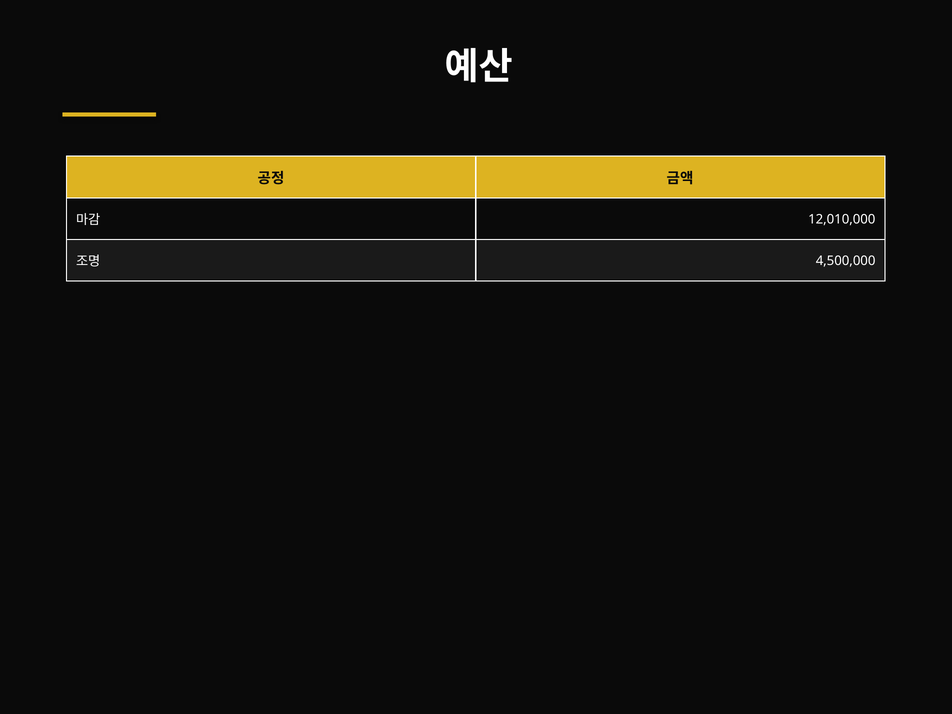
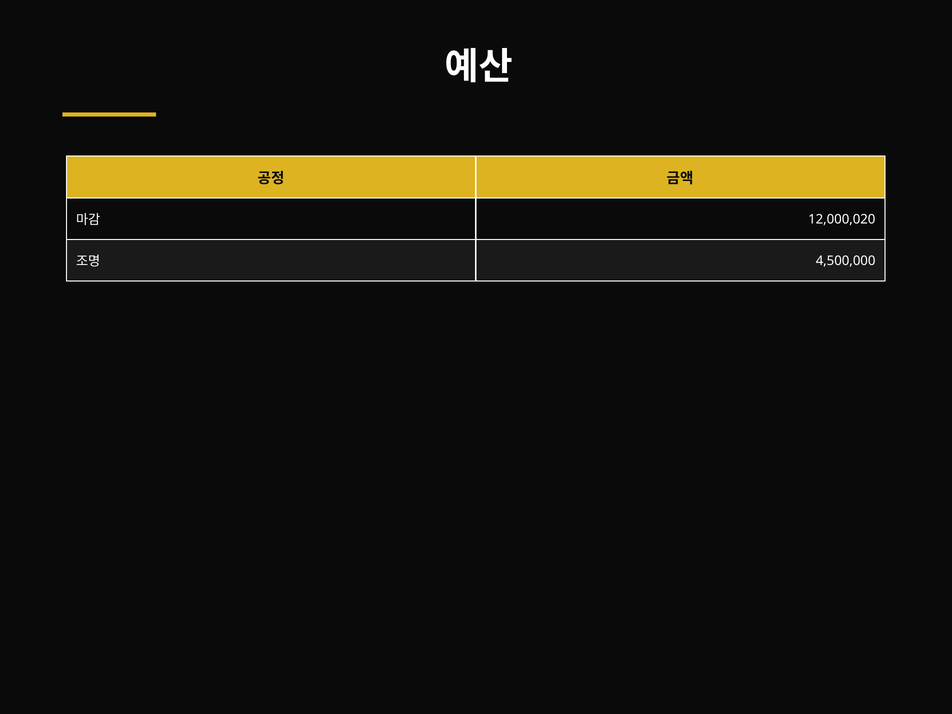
12,010,000: 12,010,000 -> 12,000,020 (842, 219)
